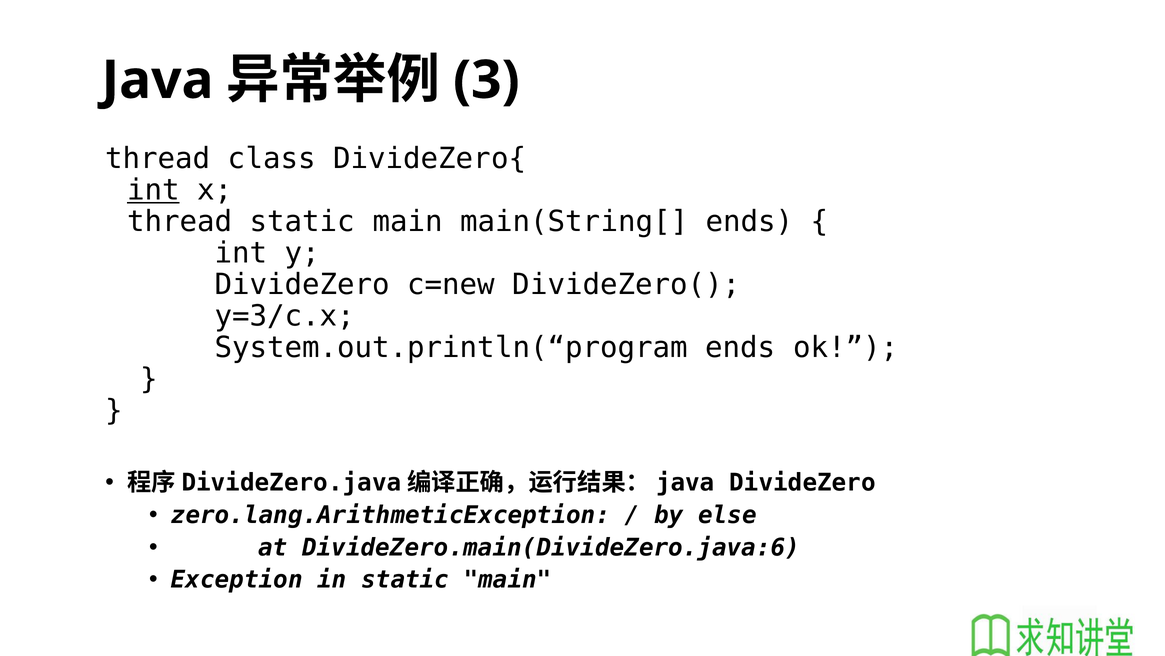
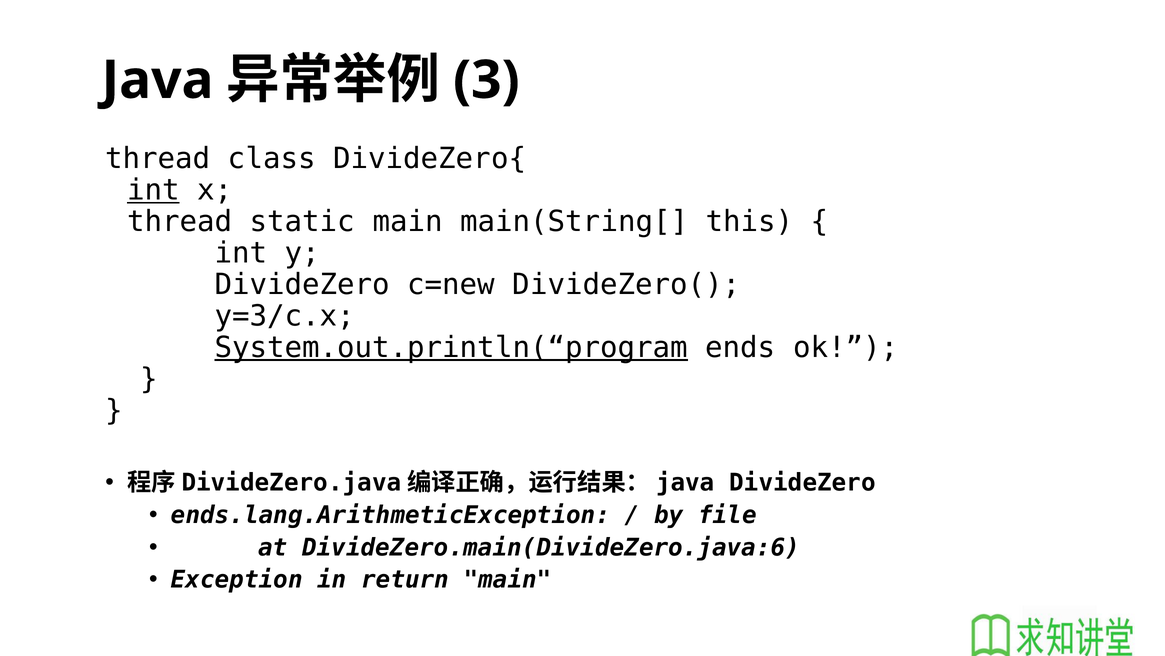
main(String[ ends: ends -> this (750, 221)
System.out.println(“program underline: none -> present (451, 347)
zero.lang.ArithmeticException: zero.lang.ArithmeticException -> ends.lang.ArithmeticException (390, 515)
else: else -> file (727, 515)
in static: static -> return (405, 579)
